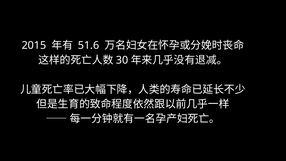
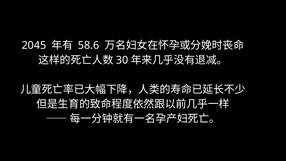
2015: 2015 -> 2045 (34, 45)
51.6: 51.6 -> 58.6 (89, 45)
